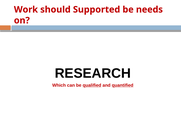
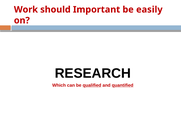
Supported: Supported -> Important (97, 10)
needs: needs -> easily (149, 10)
